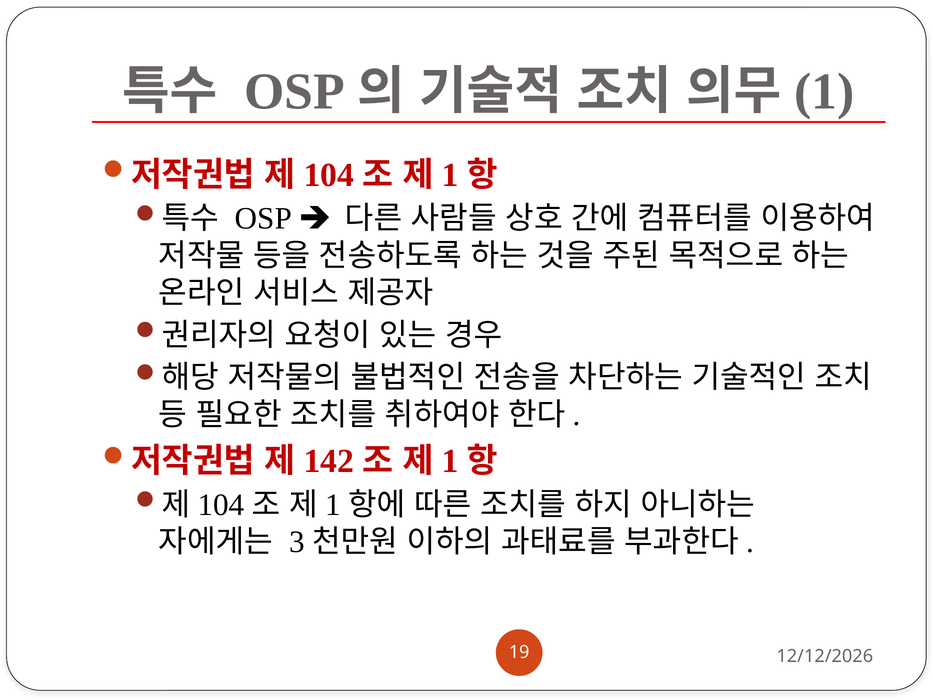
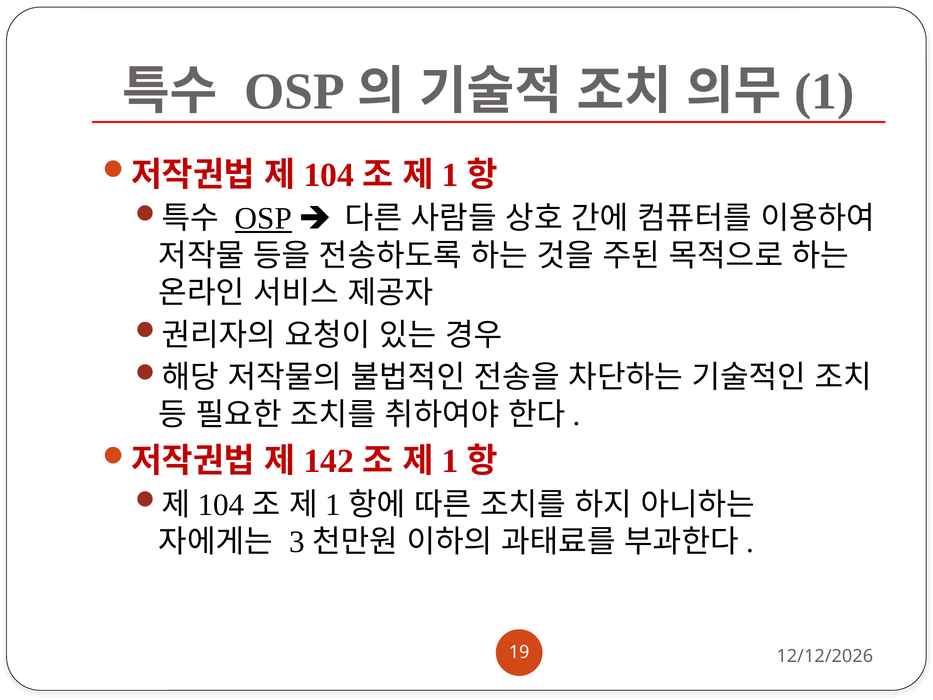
OSP underline: none -> present (263, 218)
